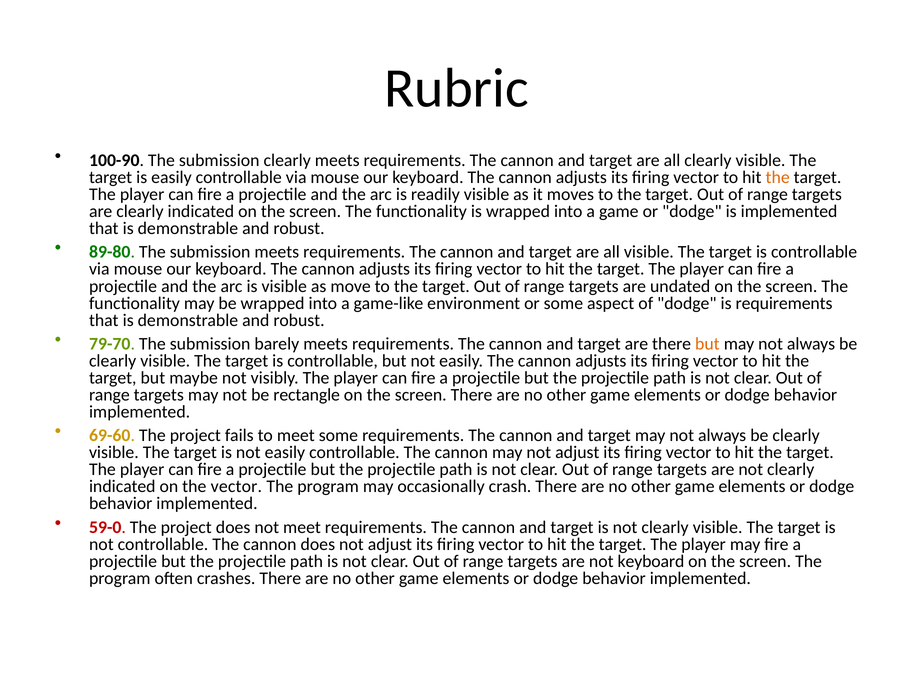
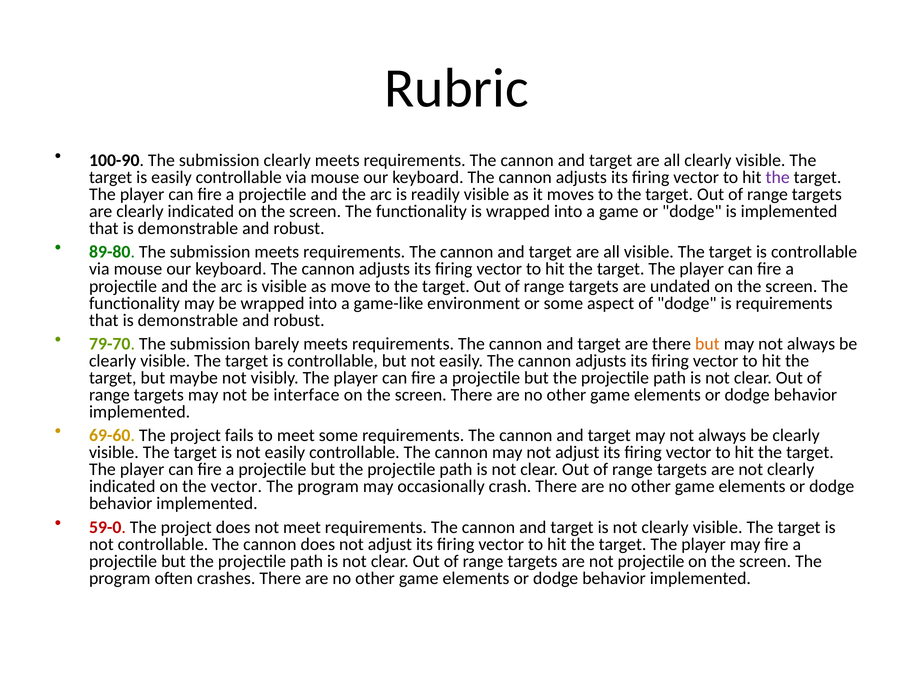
the colour: orange -> purple (778, 177)
rectangle: rectangle -> interface (306, 395)
not keyboard: keyboard -> projectile (651, 561)
